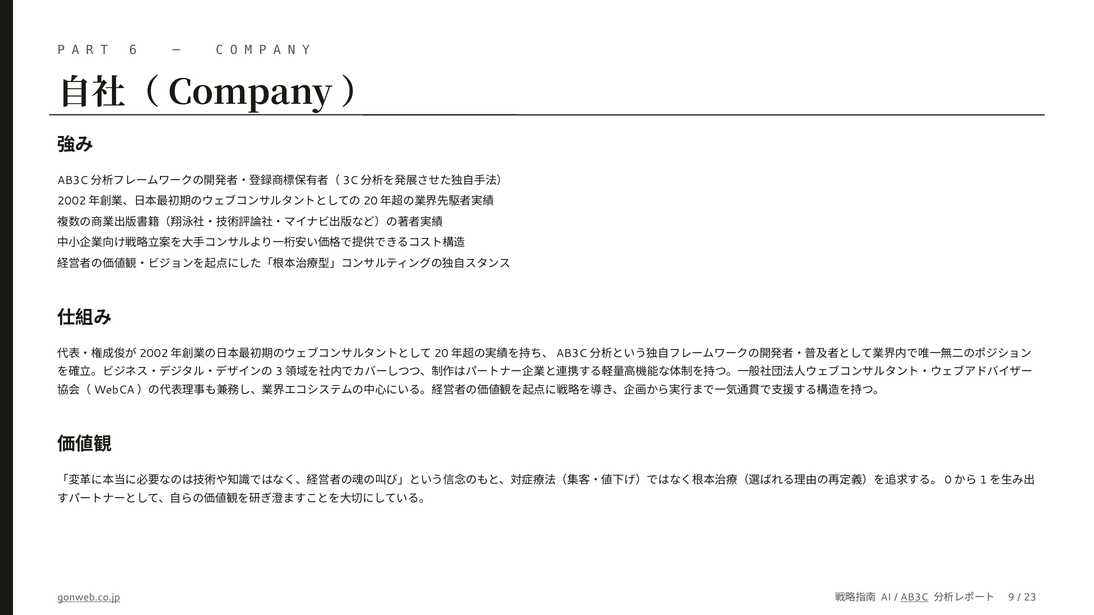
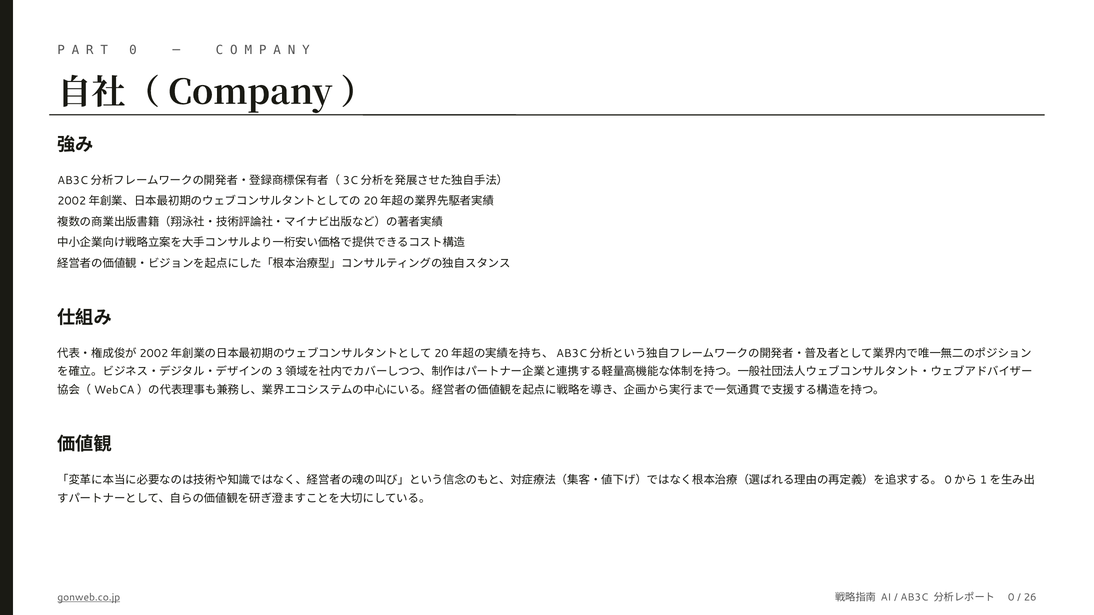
6: 6 -> 0 (133, 50)
AB3C underline: present -> none (914, 598)
9: 9 -> 0 (1011, 598)
23: 23 -> 26 (1030, 598)
